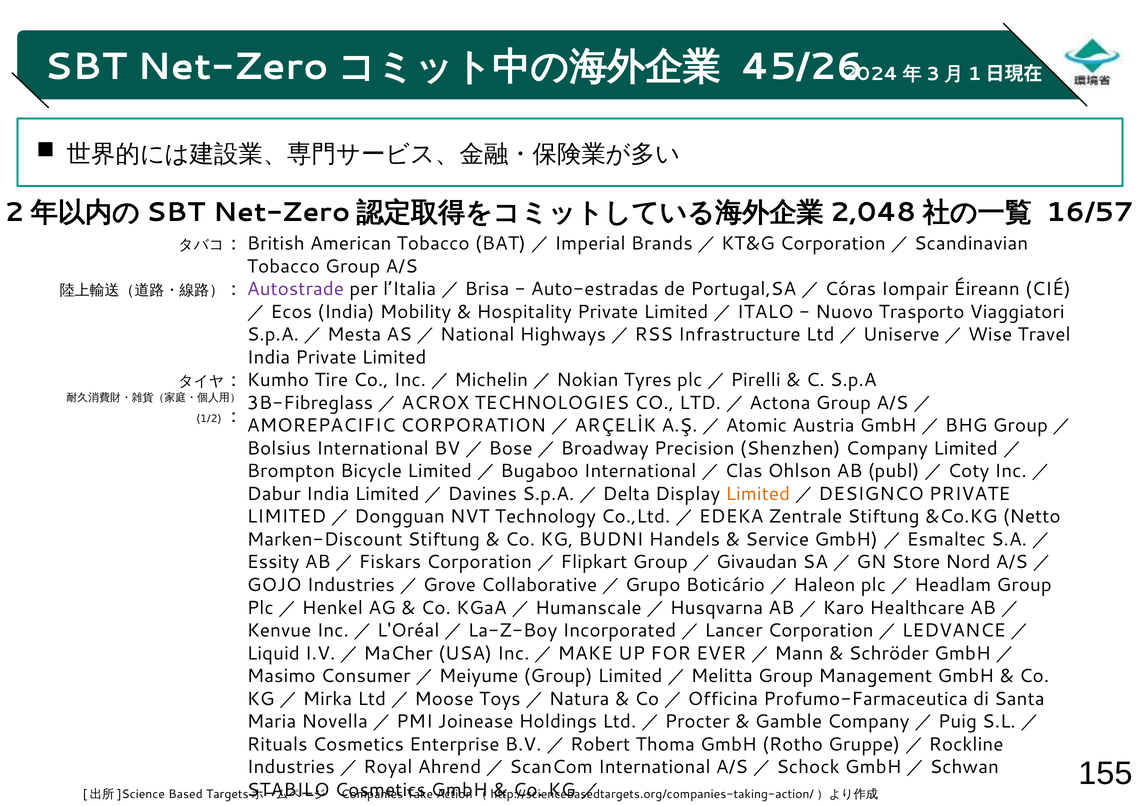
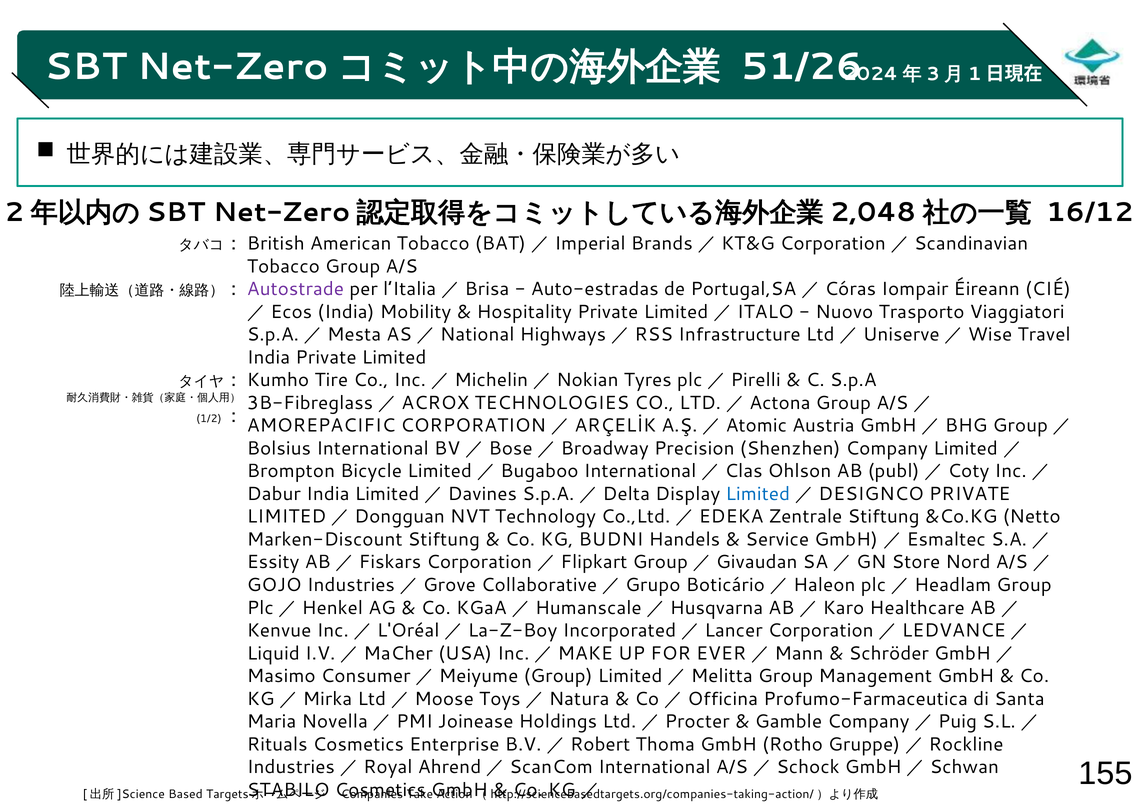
45/26: 45/26 -> 51/26 (802, 67)
16/57: 16/57 -> 16/12 (1090, 212)
Limited colour: orange -> blue (758, 494)
